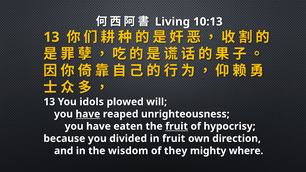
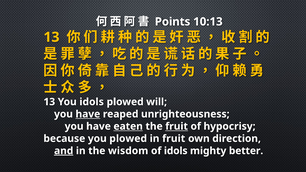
Living: Living -> Points (173, 22)
eaten underline: none -> present (128, 126)
you divided: divided -> plowed (128, 139)
and underline: none -> present (64, 151)
of they: they -> idols (176, 151)
where: where -> better (246, 151)
